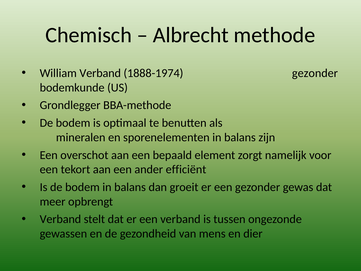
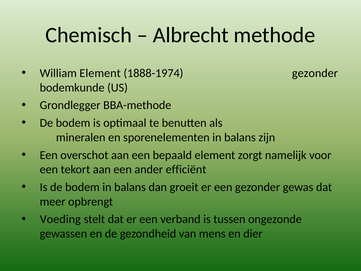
William Verband: Verband -> Element (100, 73)
Verband: Verband -> Voeding (60, 219)
